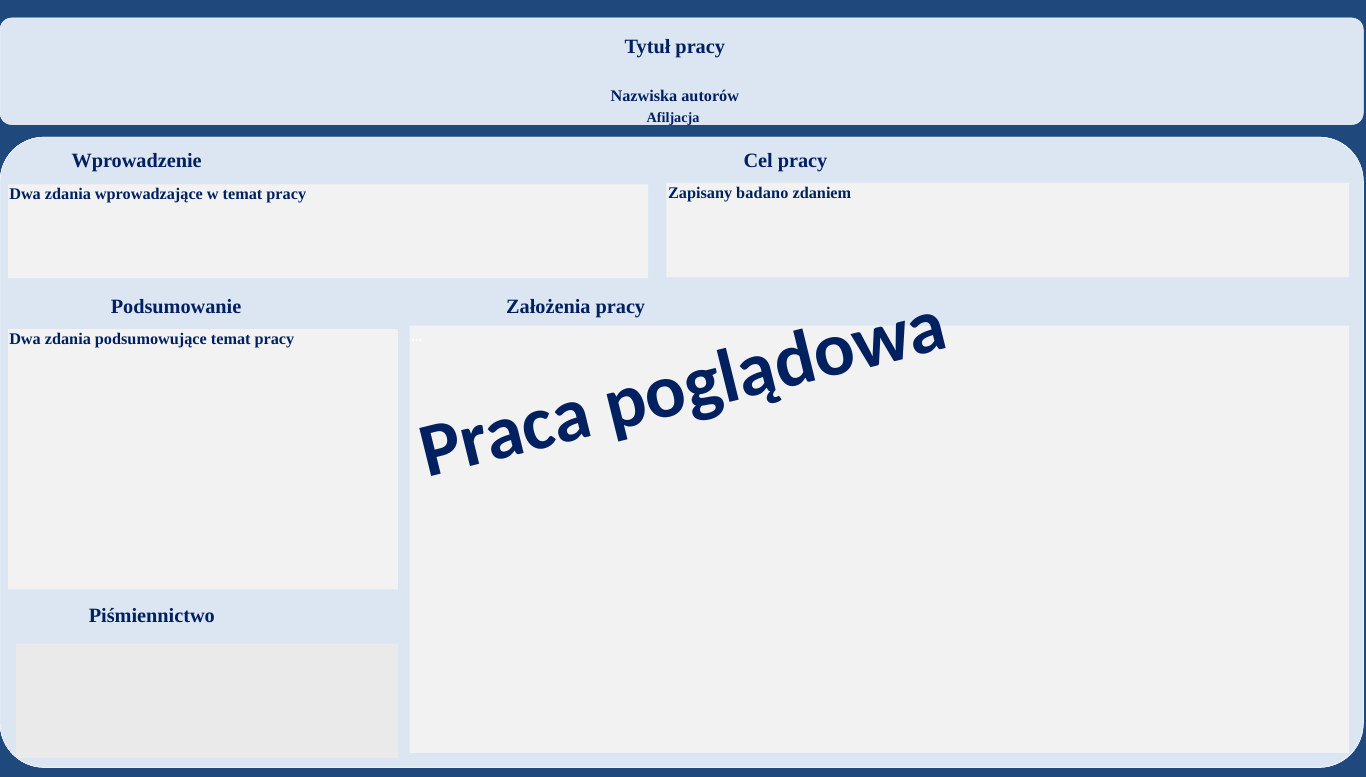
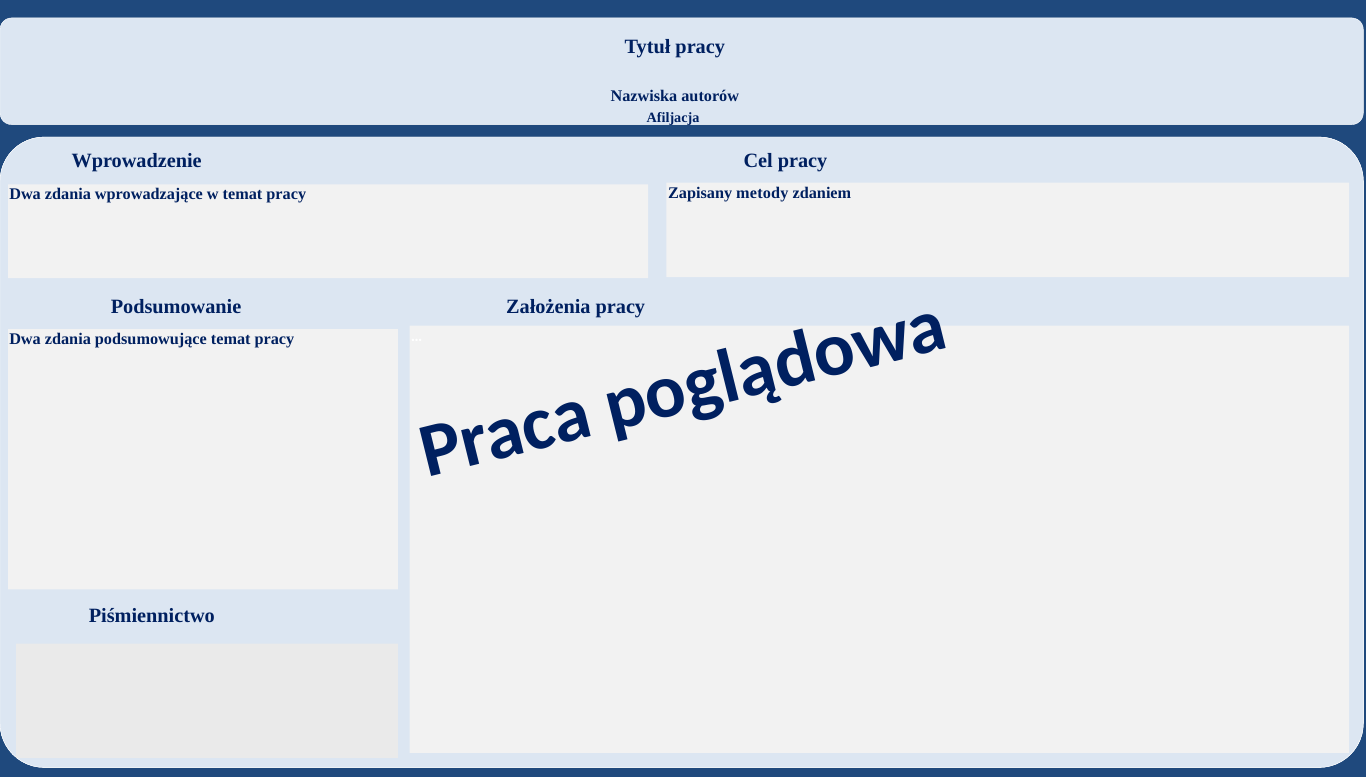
badano: badano -> metody (762, 193)
